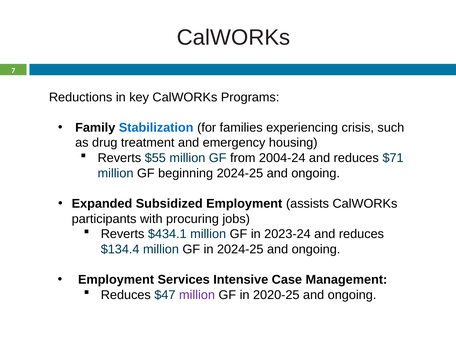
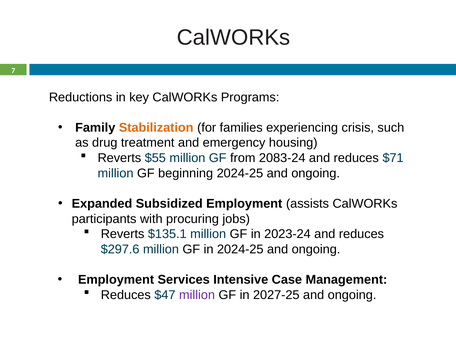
Stabilization colour: blue -> orange (156, 128)
2004-24: 2004-24 -> 2083-24 (282, 158)
$434.1: $434.1 -> $135.1 (167, 234)
$134.4: $134.4 -> $297.6 (120, 249)
2020-25: 2020-25 -> 2027-25 (276, 295)
